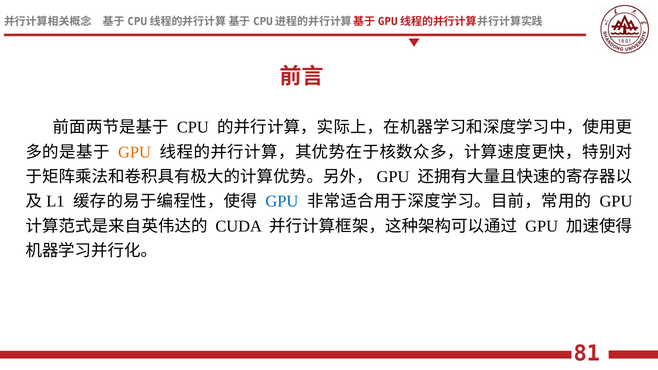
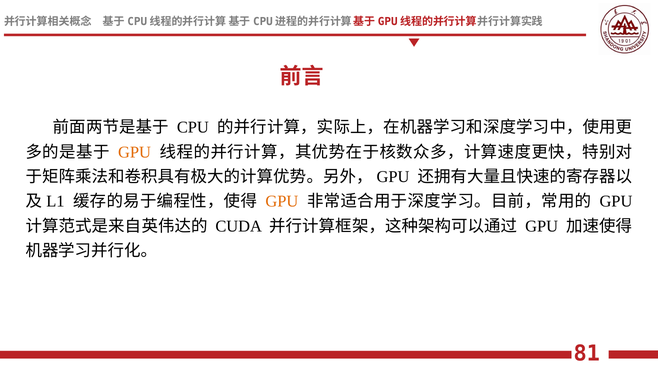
GPU colour: blue -> orange (282, 201)
